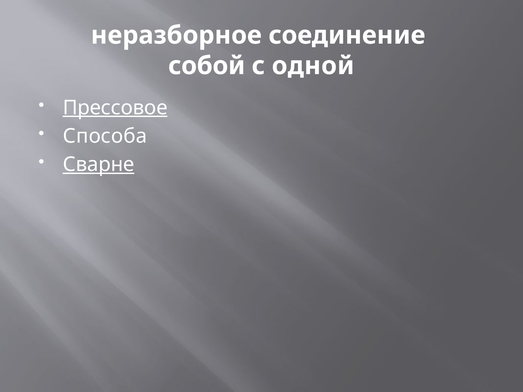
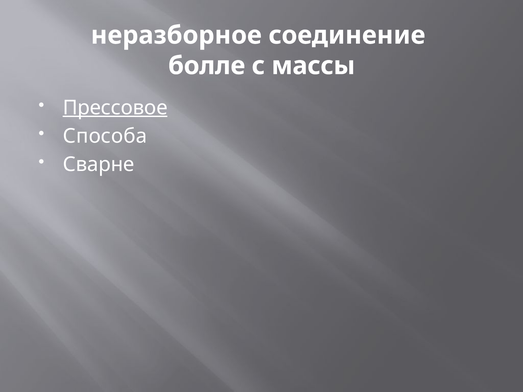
собой: собой -> болле (207, 66)
одной: одной -> массы (313, 66)
Сварне underline: present -> none (99, 165)
